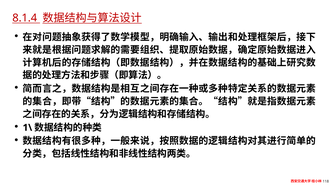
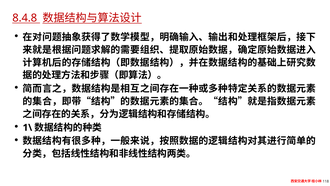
8.1.4: 8.1.4 -> 8.4.8 (25, 18)
